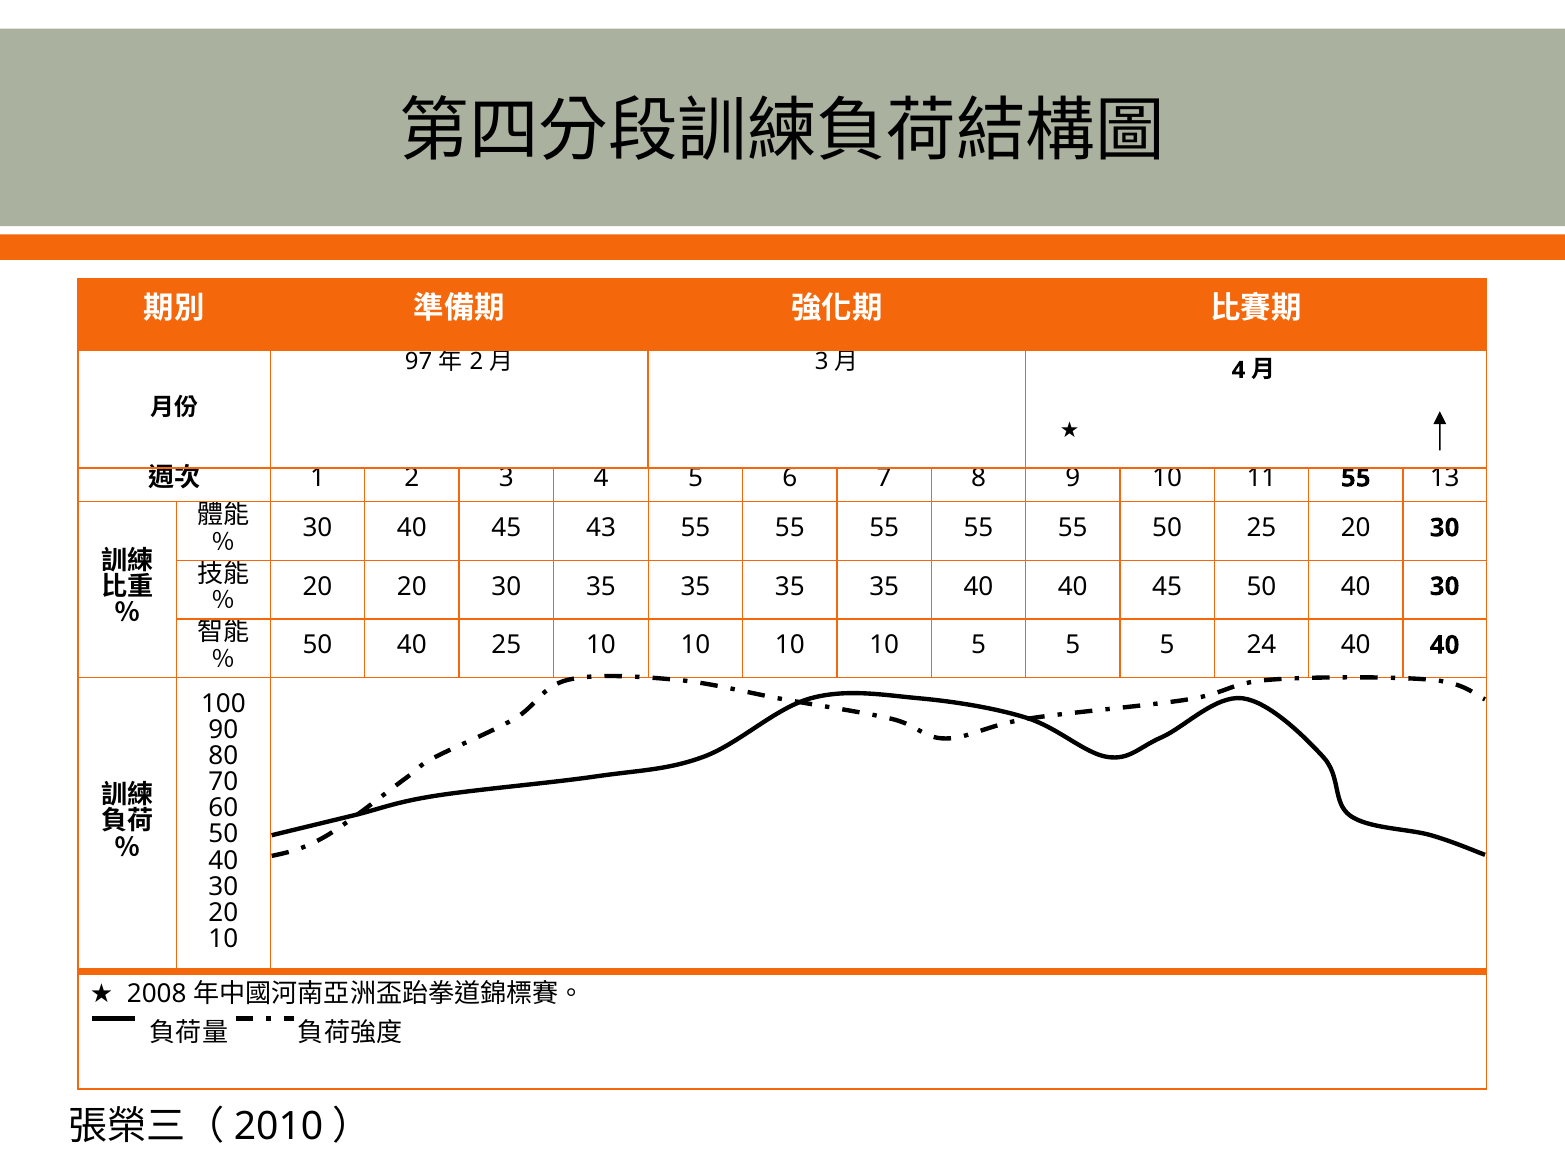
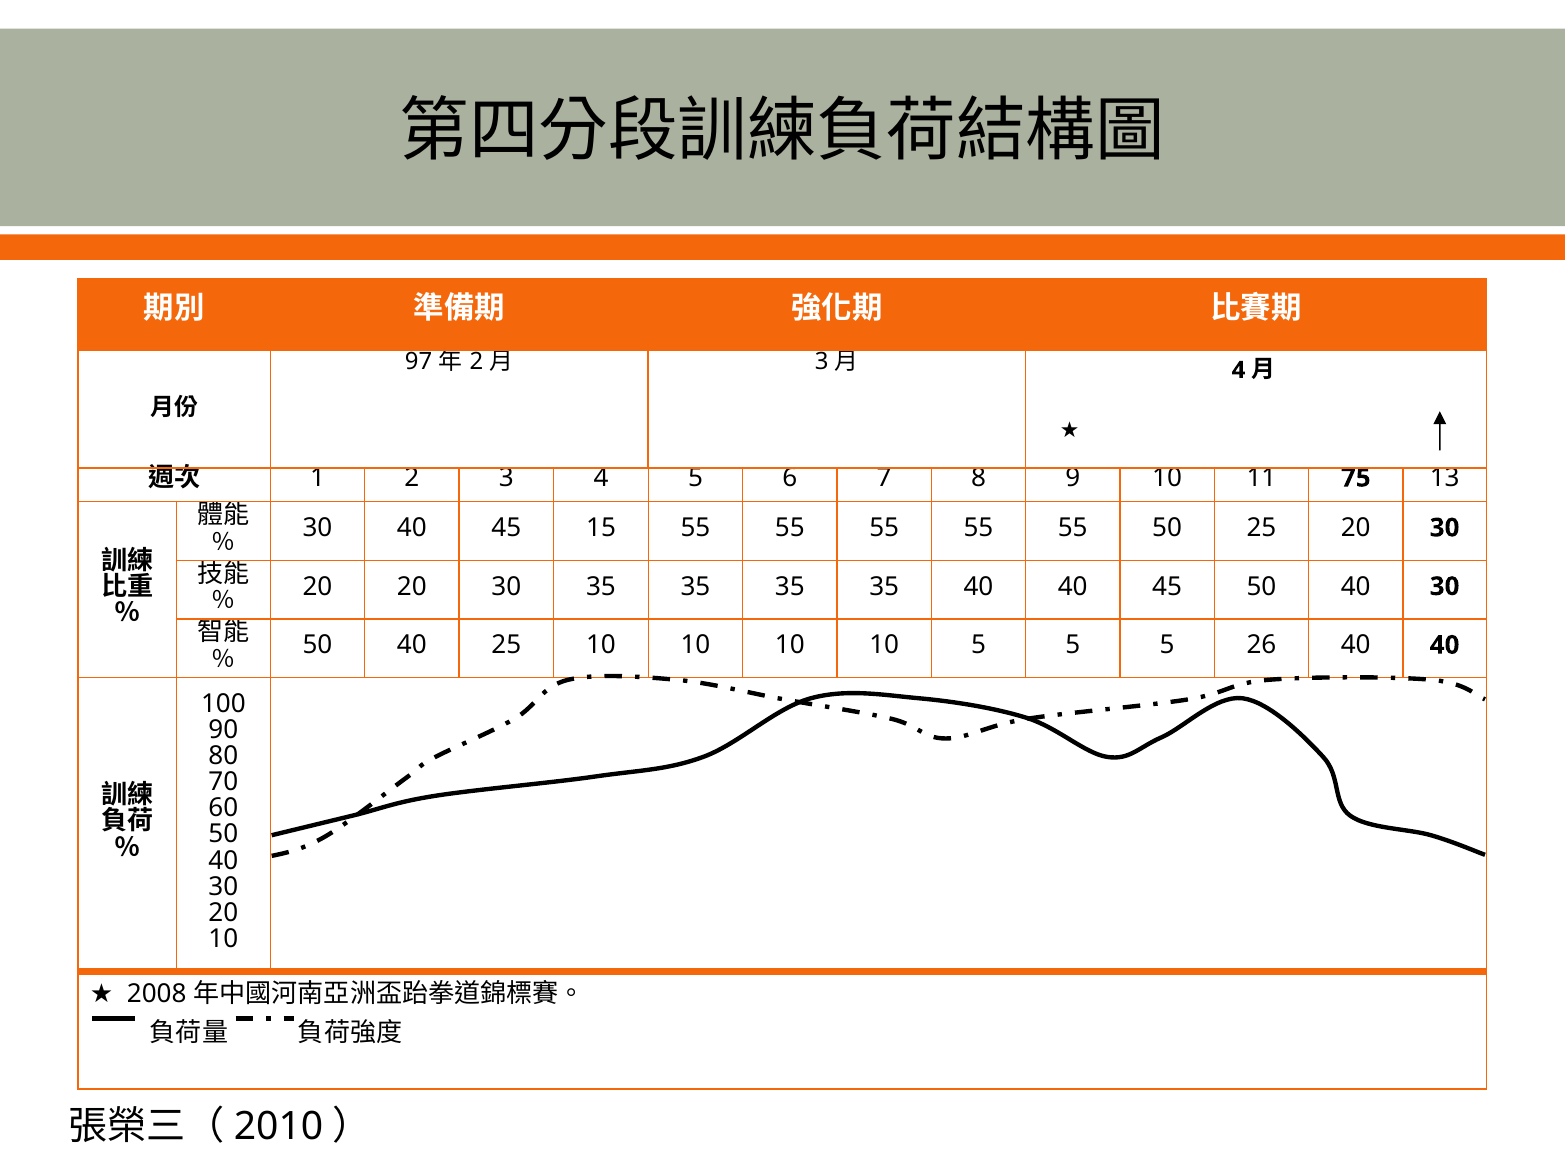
11 55: 55 -> 75 (1356, 478)
43: 43 -> 15 (601, 528)
24: 24 -> 26 (1261, 645)
